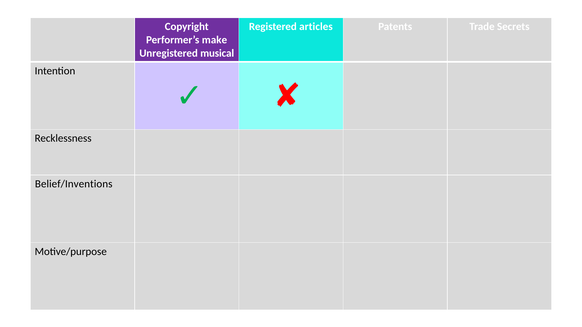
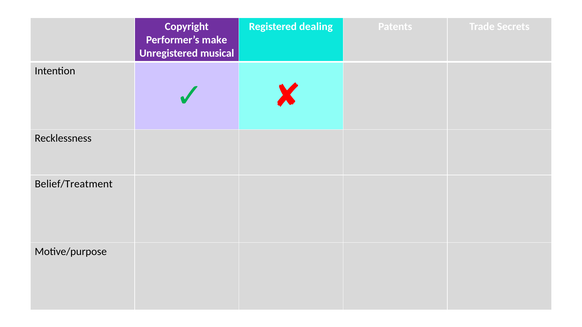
articles: articles -> dealing (316, 27)
Belief/Inventions: Belief/Inventions -> Belief/Treatment (74, 184)
